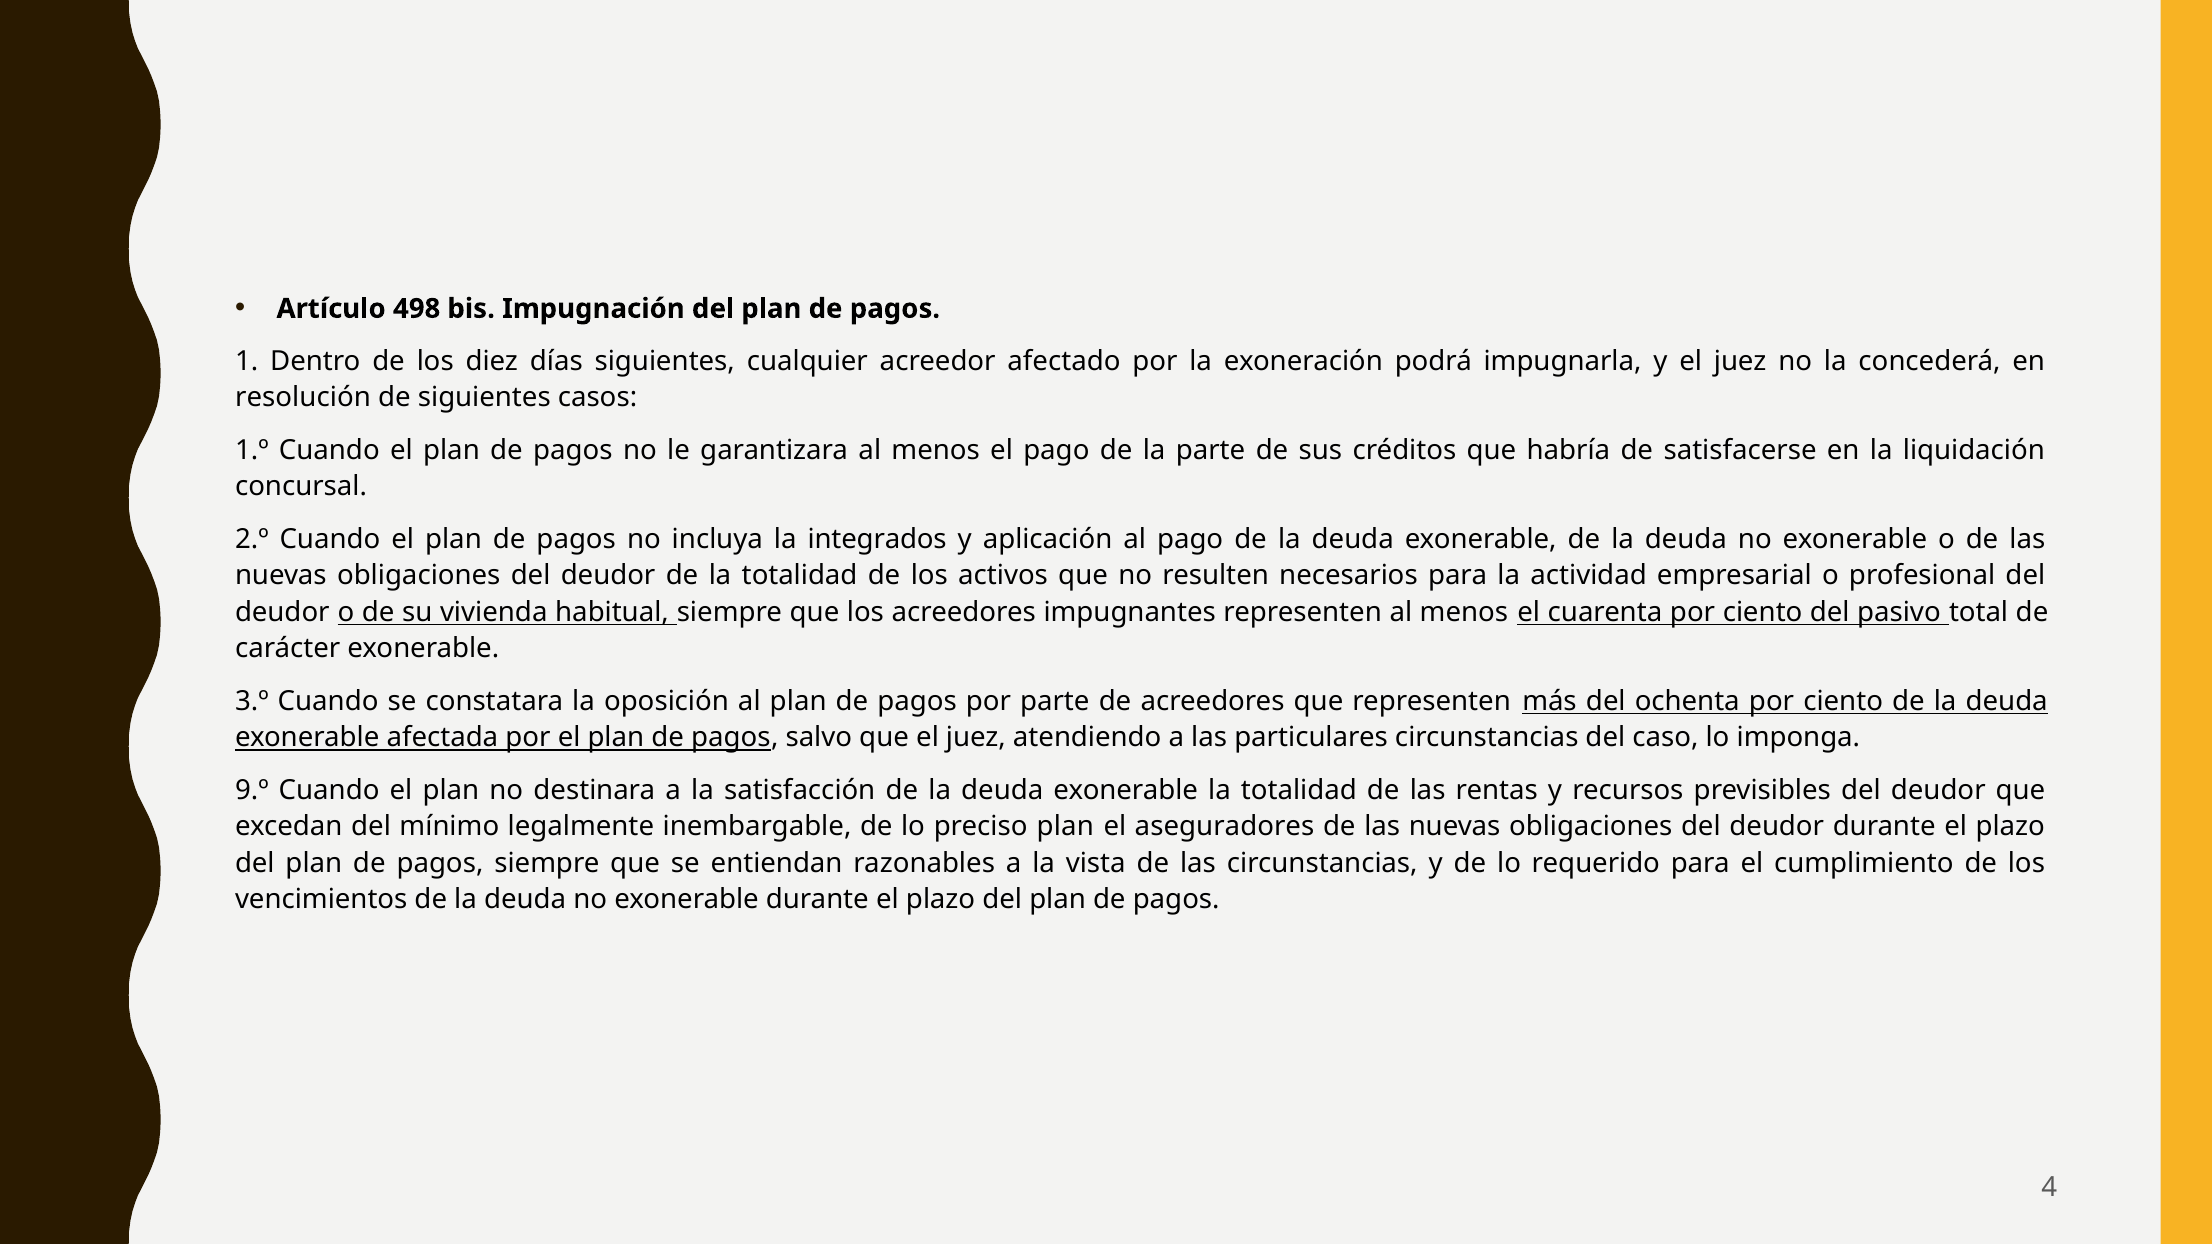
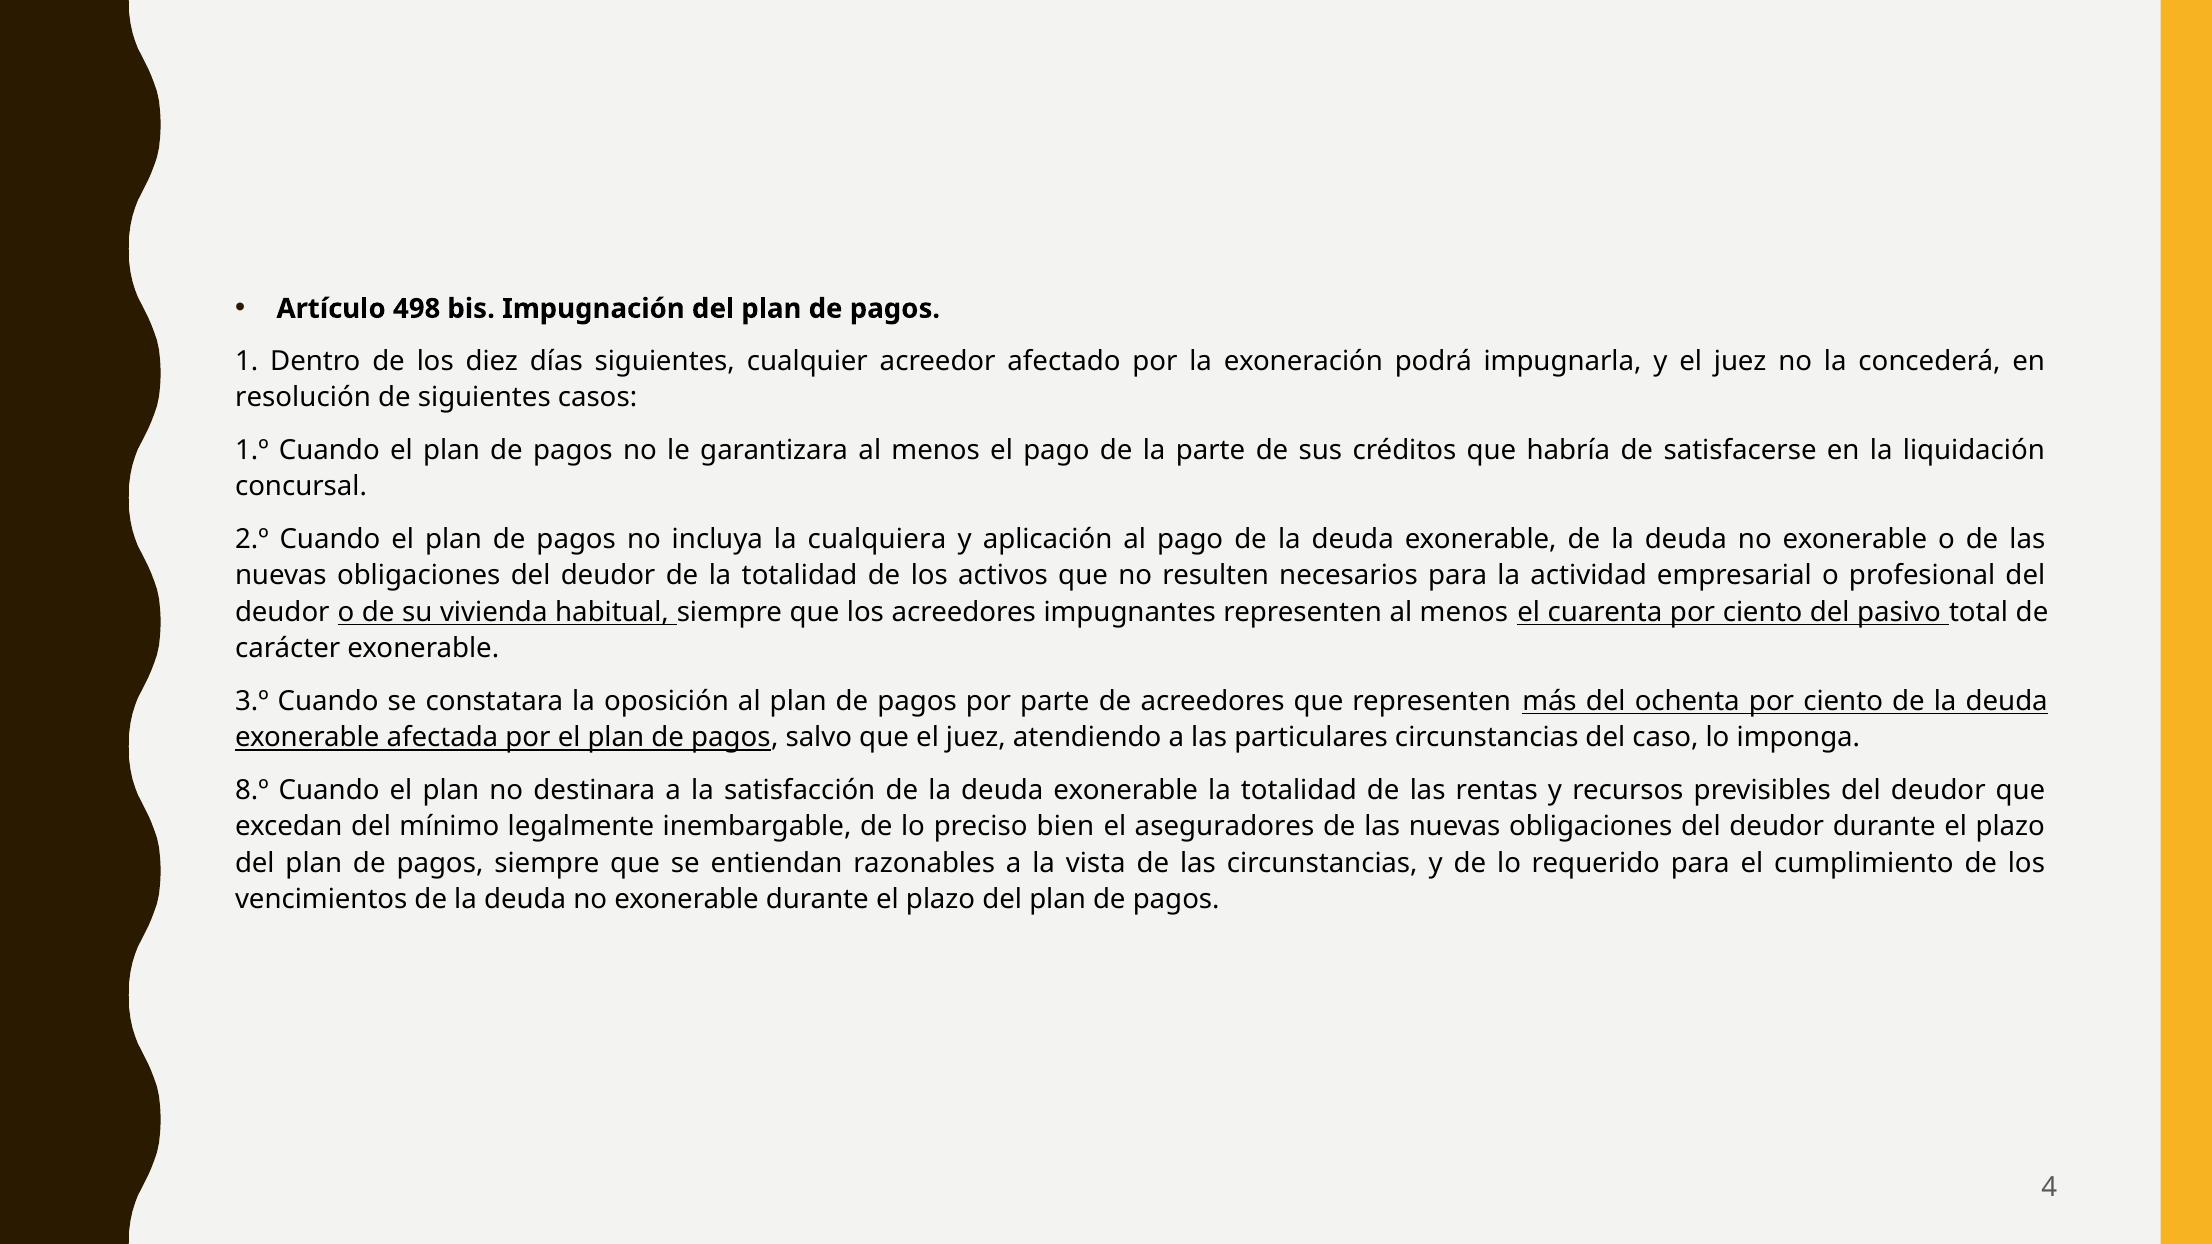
integrados: integrados -> cualquiera (877, 539)
9.º: 9.º -> 8.º (252, 790)
preciso plan: plan -> bien (1065, 827)
